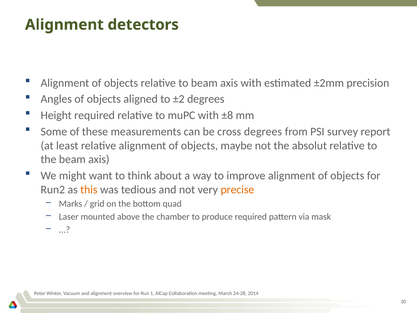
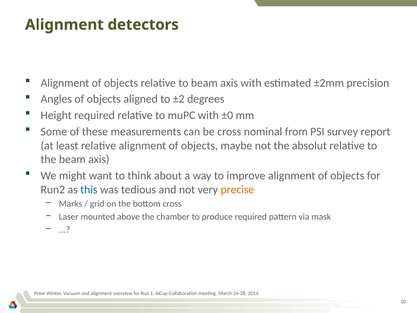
±8: ±8 -> ±0 (227, 115)
cross degrees: degrees -> nominal (263, 131)
this colour: orange -> blue (89, 189)
bottom quad: quad -> cross (172, 204)
